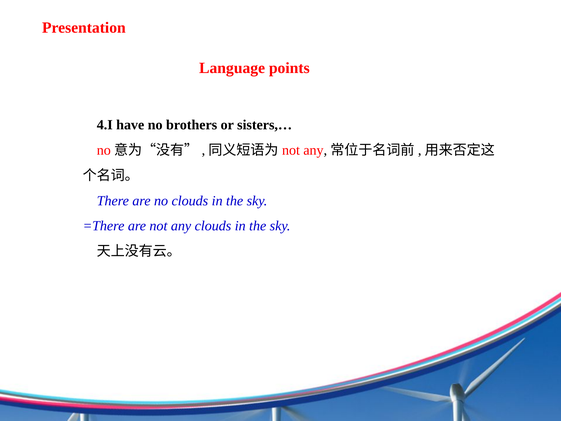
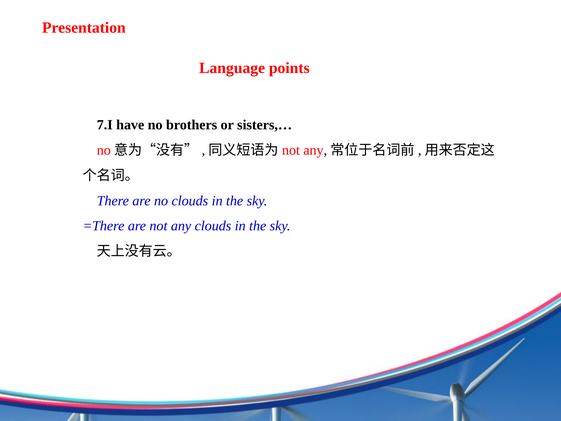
4.I: 4.I -> 7.I (105, 125)
